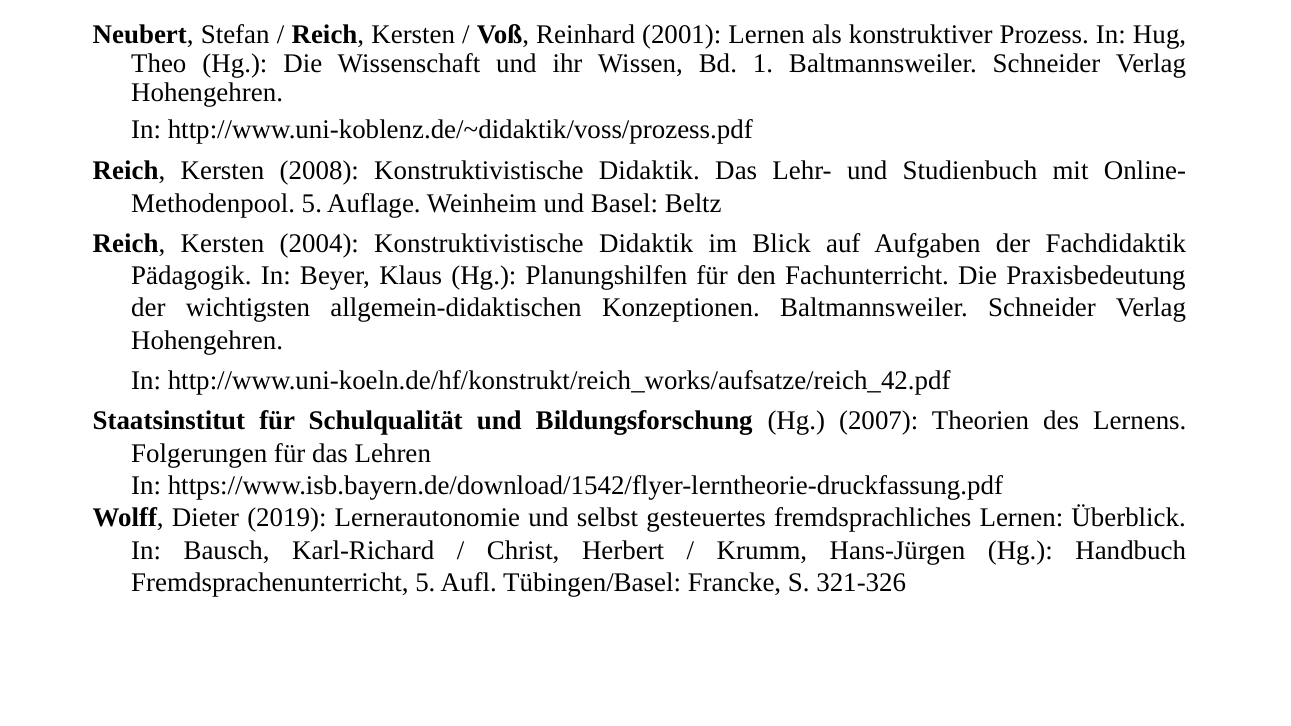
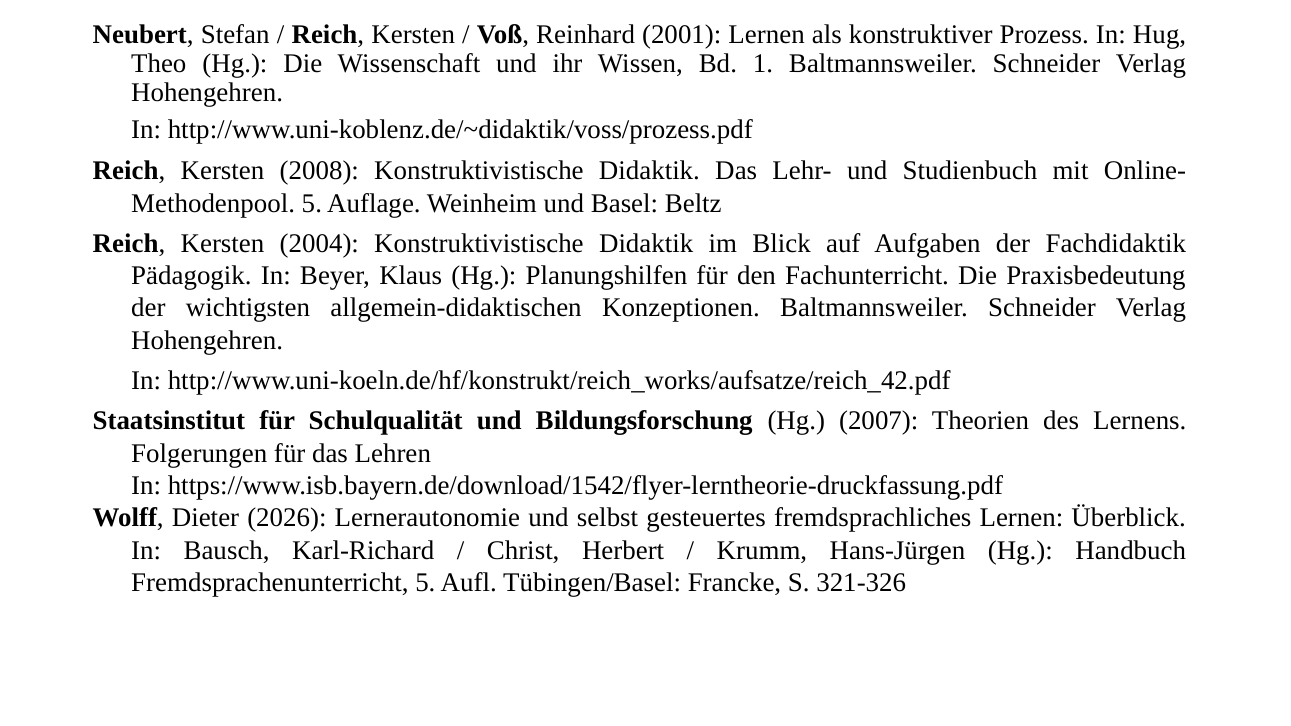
2019: 2019 -> 2026 (287, 518)
